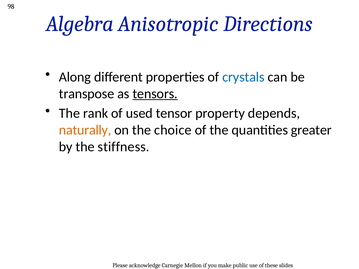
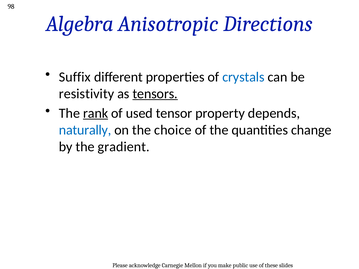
Along: Along -> Suffix (75, 77)
transpose: transpose -> resistivity (87, 94)
rank underline: none -> present (96, 113)
naturally colour: orange -> blue (85, 130)
greater: greater -> change (311, 130)
stiffness: stiffness -> gradient (124, 147)
